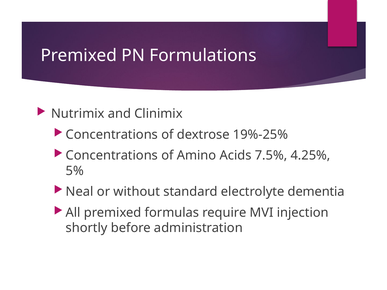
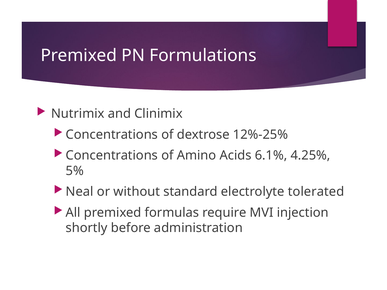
19%-25%: 19%-25% -> 12%-25% (261, 135)
7.5%: 7.5% -> 6.1% (271, 155)
dementia: dementia -> tolerated (316, 192)
